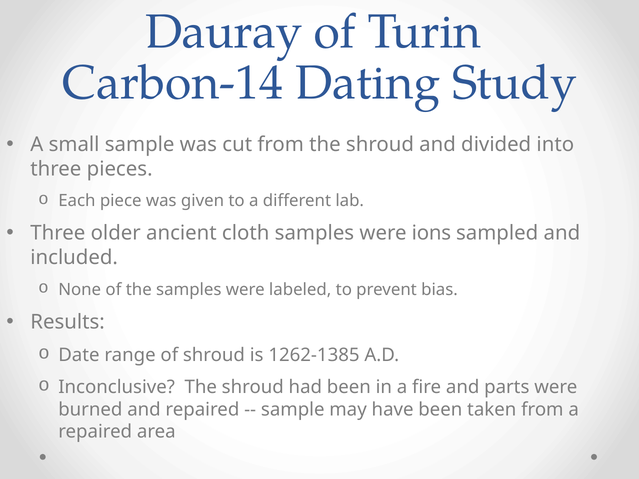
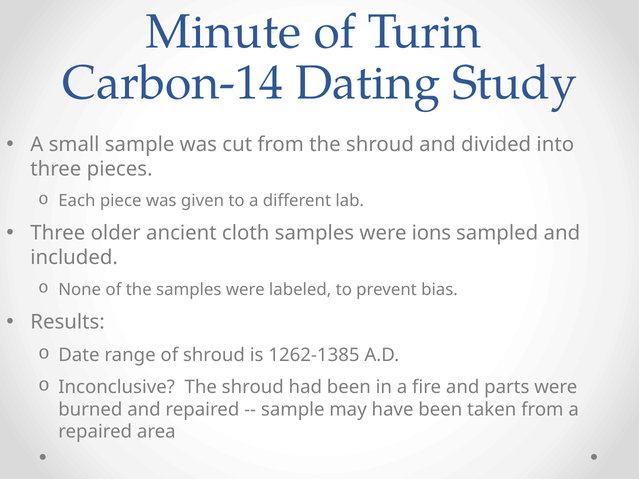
Dauray: Dauray -> Minute (223, 32)
